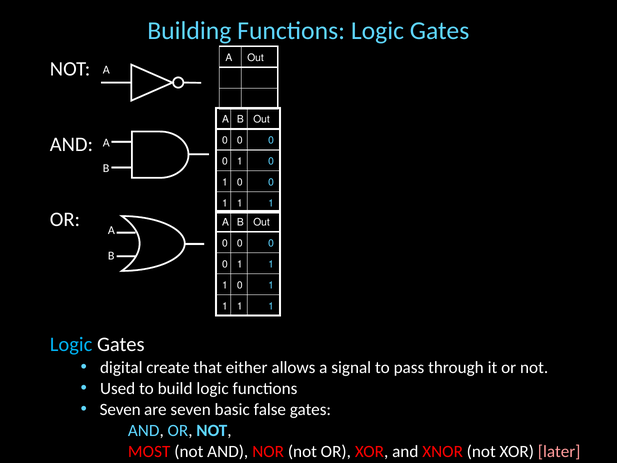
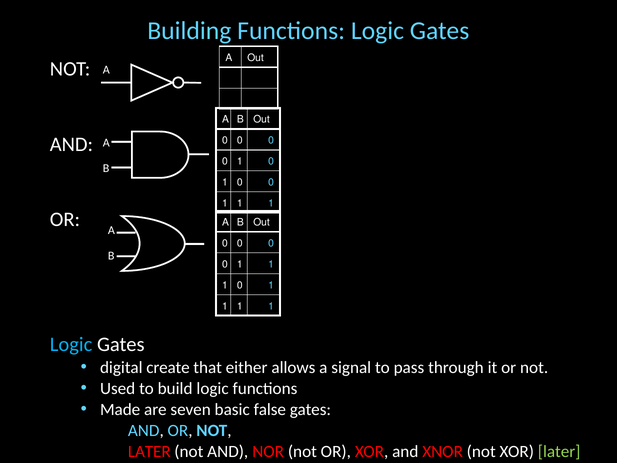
Seven: Seven -> Made (120, 409)
MOST: MOST -> LATER (149, 451)
later colour: pink -> light green (559, 451)
